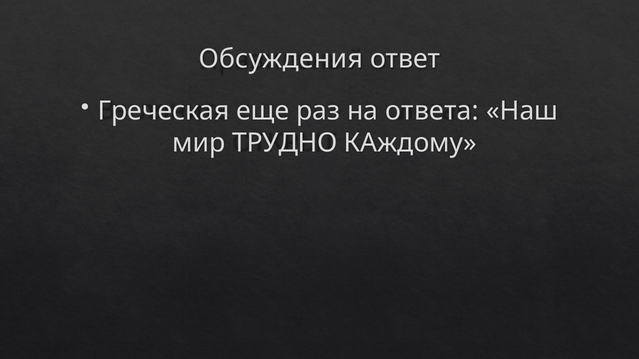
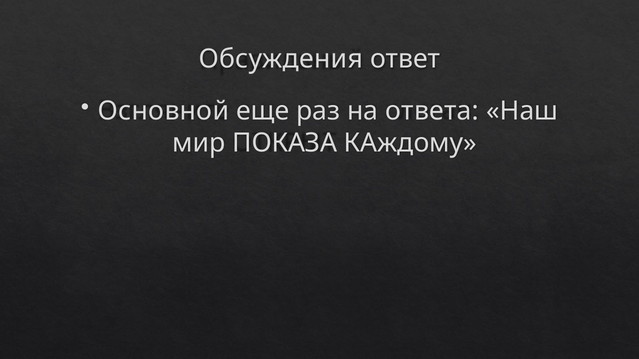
Греческая: Греческая -> Основной (164, 111)
ТРУДНО: ТРУДНО -> ПОКАЗА (285, 143)
